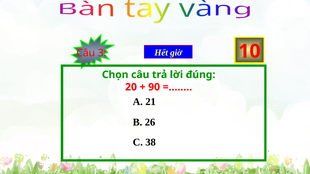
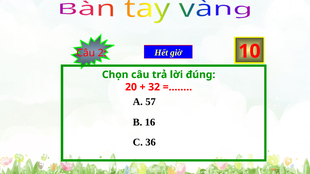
3: 3 -> 2 (102, 53)
90: 90 -> 32 (154, 87)
21: 21 -> 57 (151, 102)
26: 26 -> 16 (150, 122)
38: 38 -> 36 (151, 143)
